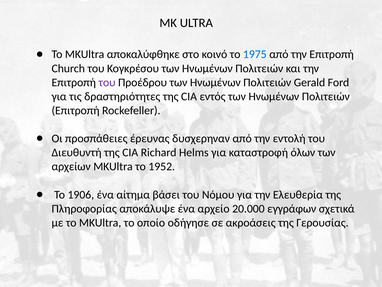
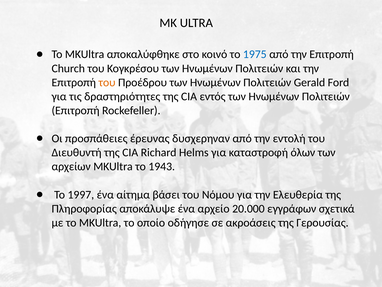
του colour: purple -> orange (107, 82)
1952: 1952 -> 1943 (162, 166)
1906: 1906 -> 1997 (81, 194)
